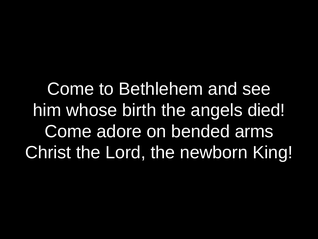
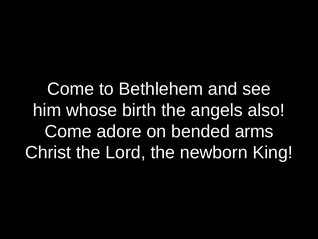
died: died -> also (266, 110)
